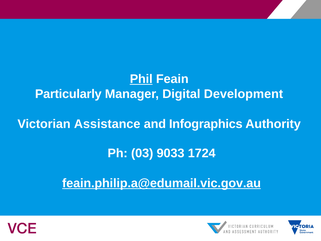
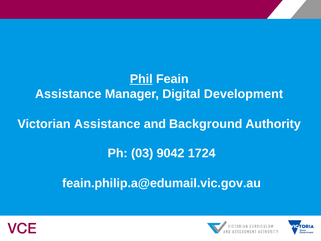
Particularly: Particularly -> Assistance (68, 94)
Infographics: Infographics -> Background (206, 124)
9033: 9033 -> 9042 (171, 153)
feain.philip.a@edumail.vic.gov.au underline: present -> none (162, 183)
